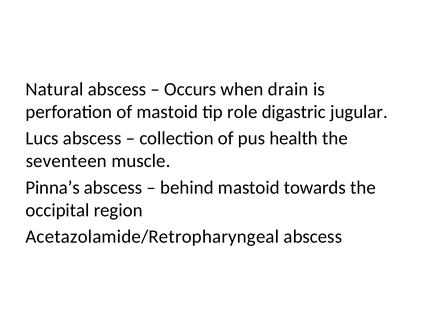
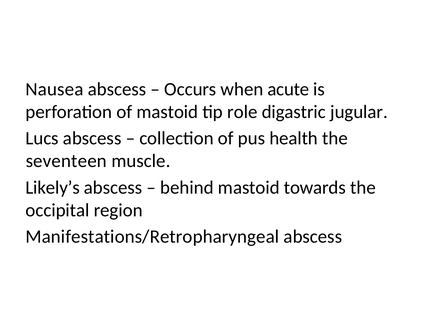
Natural: Natural -> Nausea (54, 89)
drain: drain -> acute (288, 89)
Pinna’s: Pinna’s -> Likely’s (53, 187)
Acetazolamide/Retropharyngeal: Acetazolamide/Retropharyngeal -> Manifestations/Retropharyngeal (152, 237)
